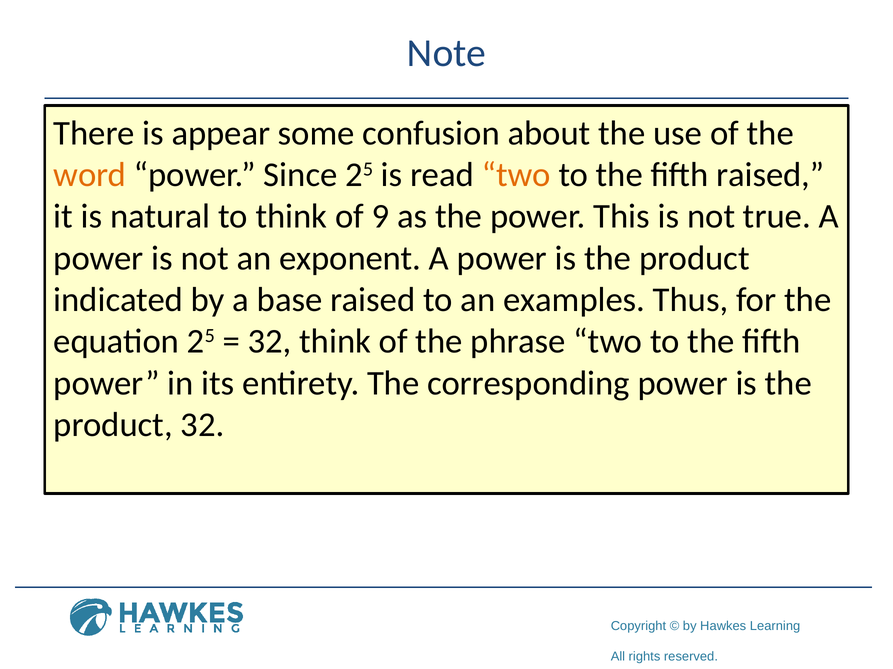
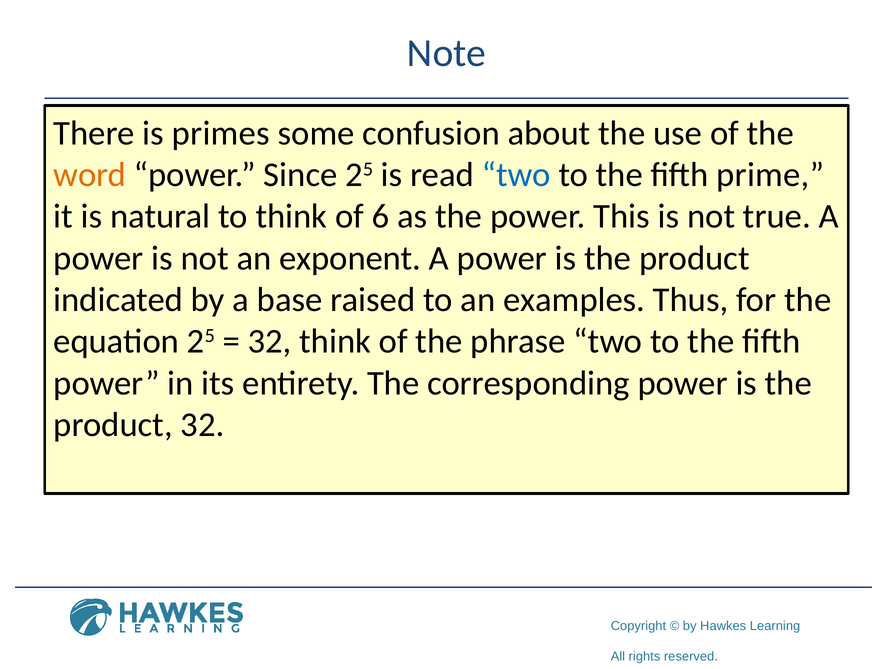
appear: appear -> primes (221, 133)
two colour: orange -> blue (516, 175)
fifth raised: raised -> prime (770, 175)
9: 9 -> 6 (381, 217)
